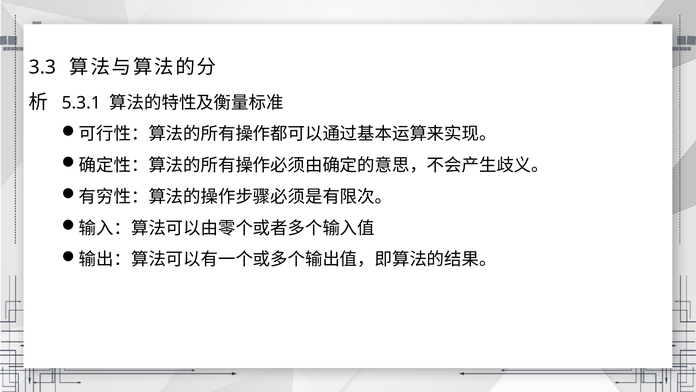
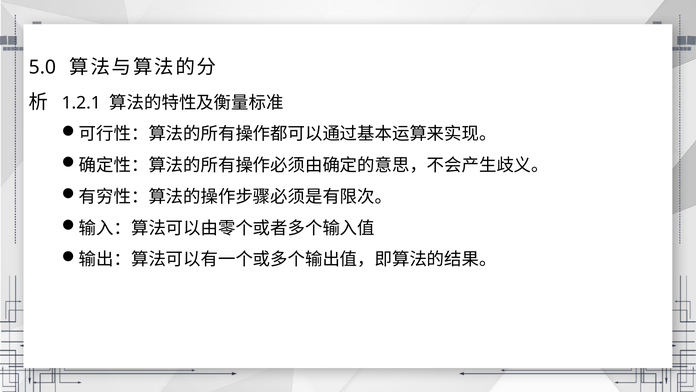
3.3: 3.3 -> 5.0 (42, 67)
5.3.1: 5.3.1 -> 1.2.1 (81, 103)
